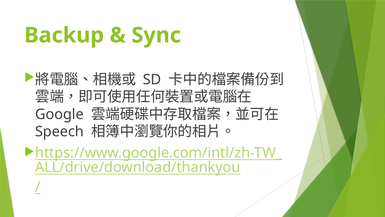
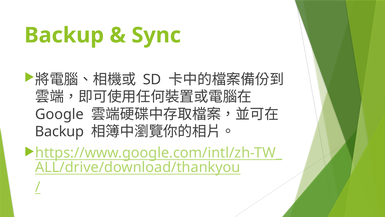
Speech: Speech -> Backup (60, 131)
